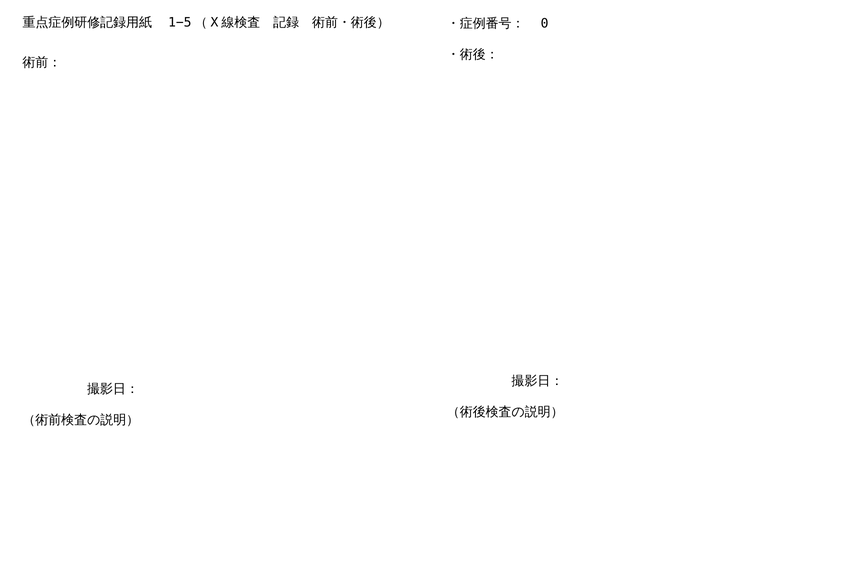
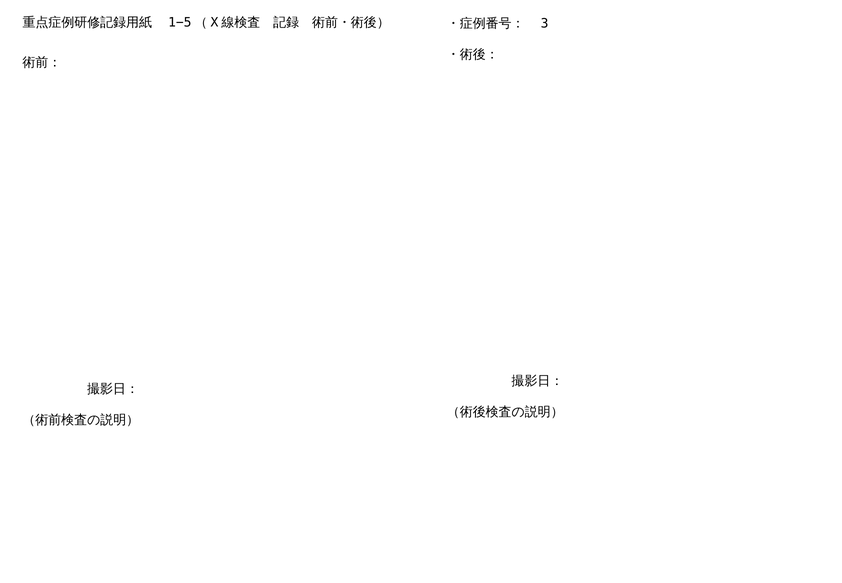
0: 0 -> 3 (545, 24)
